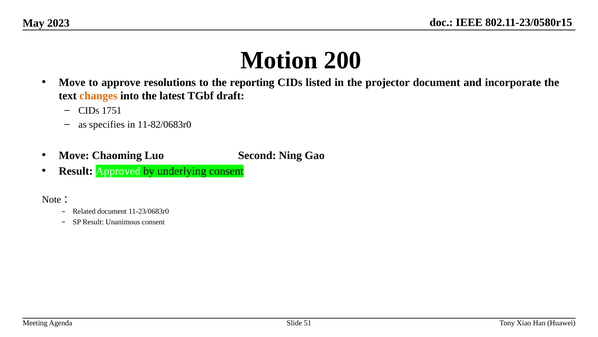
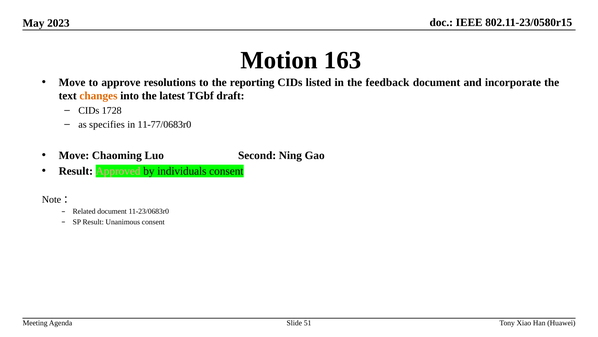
200: 200 -> 163 (343, 60)
projector: projector -> feedback (387, 82)
1751: 1751 -> 1728 (112, 110)
11-82/0683r0: 11-82/0683r0 -> 11-77/0683r0 (164, 124)
Approved colour: white -> pink (118, 171)
underlying: underlying -> individuals (182, 171)
